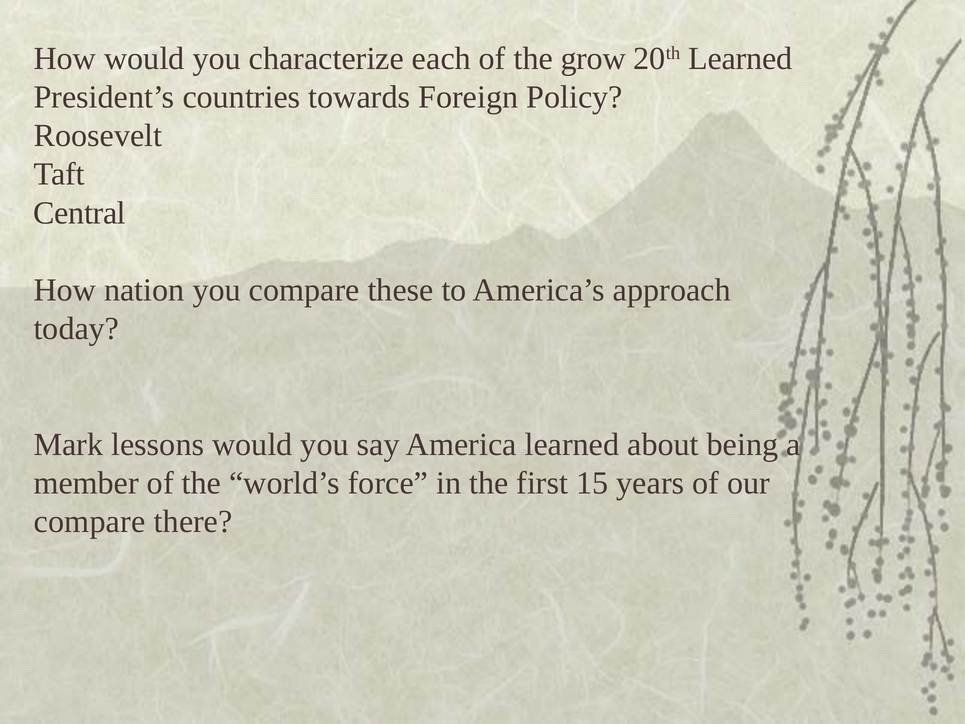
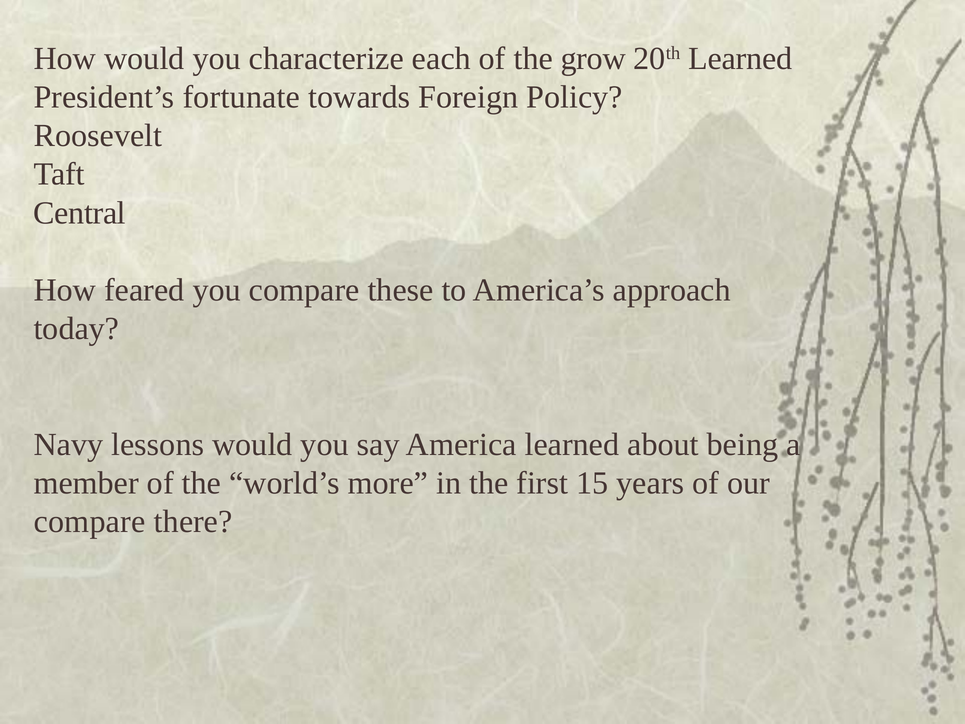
countries: countries -> fortunate (241, 97)
nation: nation -> feared (144, 290)
Mark: Mark -> Navy (68, 444)
force: force -> more (388, 483)
